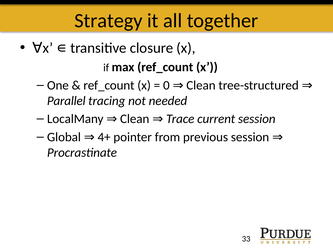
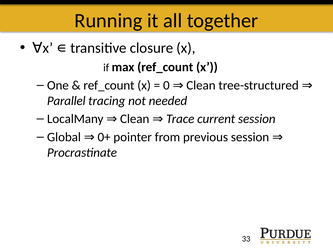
Strategy: Strategy -> Running (108, 21)
4+: 4+ -> 0+ (104, 137)
